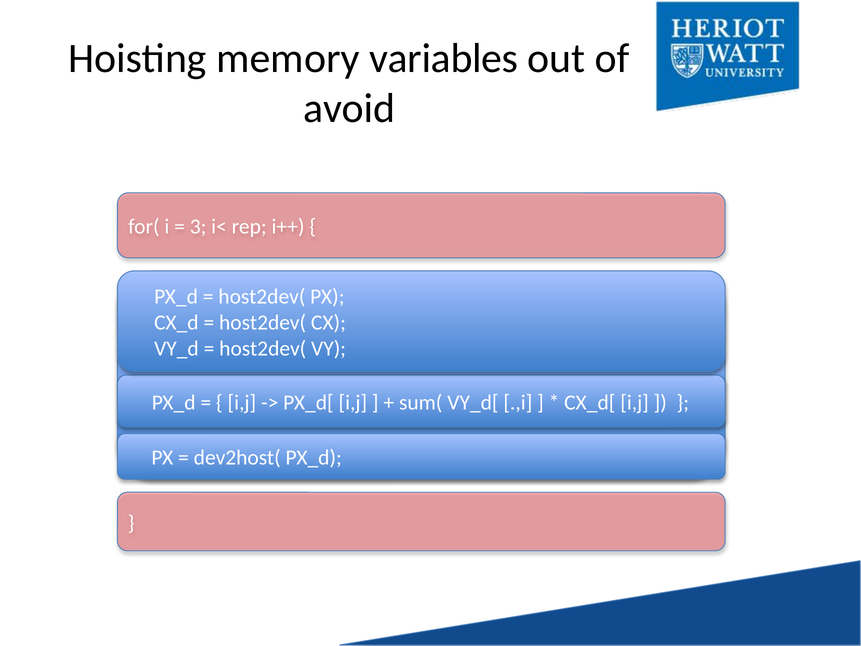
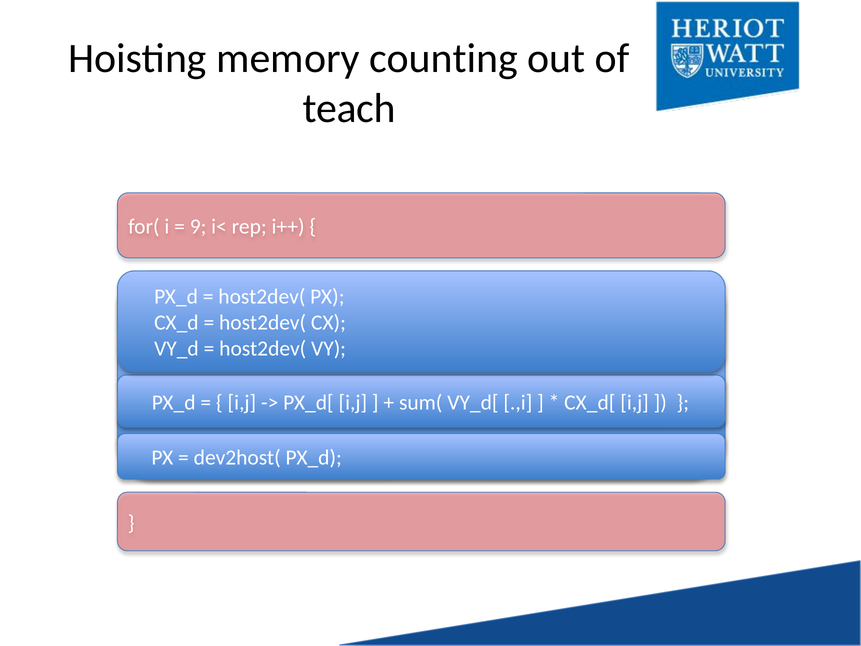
variables: variables -> counting (444, 58)
avoid: avoid -> teach (349, 108)
3: 3 -> 9 (198, 227)
